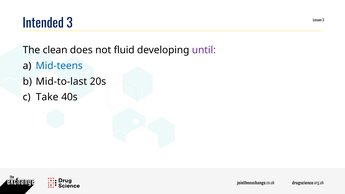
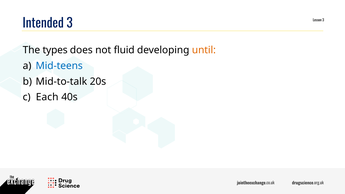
clean: clean -> types (55, 50)
until colour: purple -> orange (204, 50)
Mid-to-last: Mid-to-last -> Mid-to-talk (61, 82)
Take: Take -> Each (47, 97)
